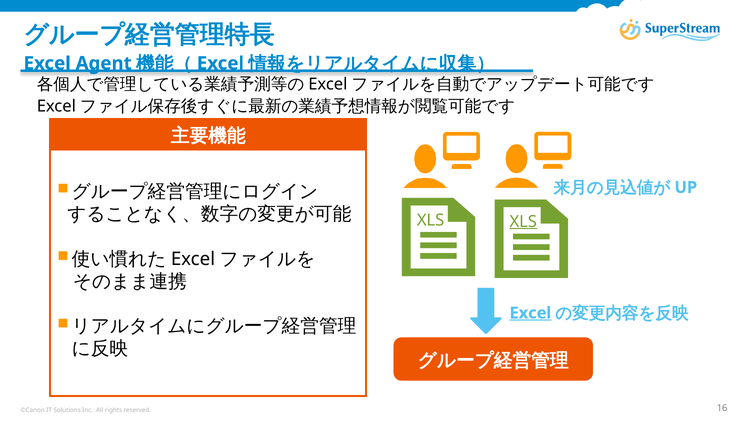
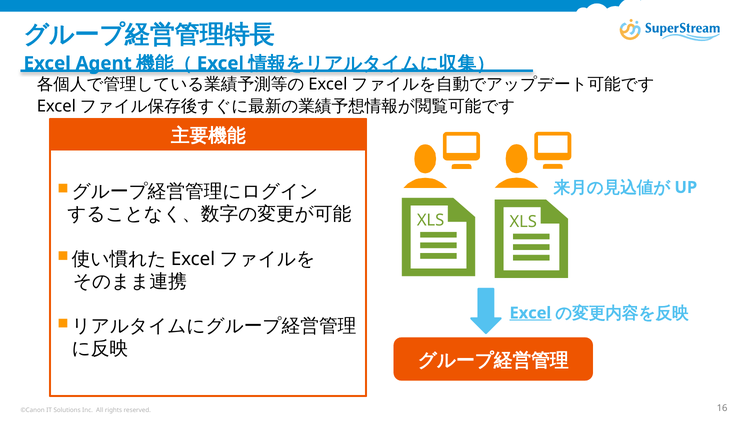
XLS underline: present -> none (523, 221)
